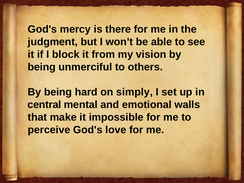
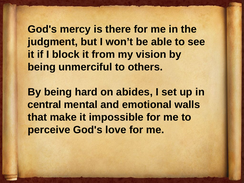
simply: simply -> abides (134, 92)
